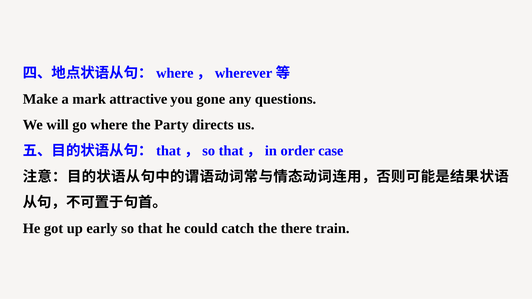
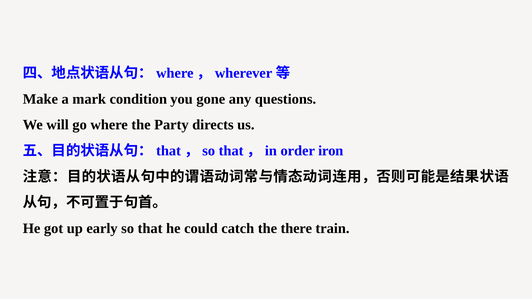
attractive: attractive -> condition (138, 99)
case: case -> iron (331, 151)
